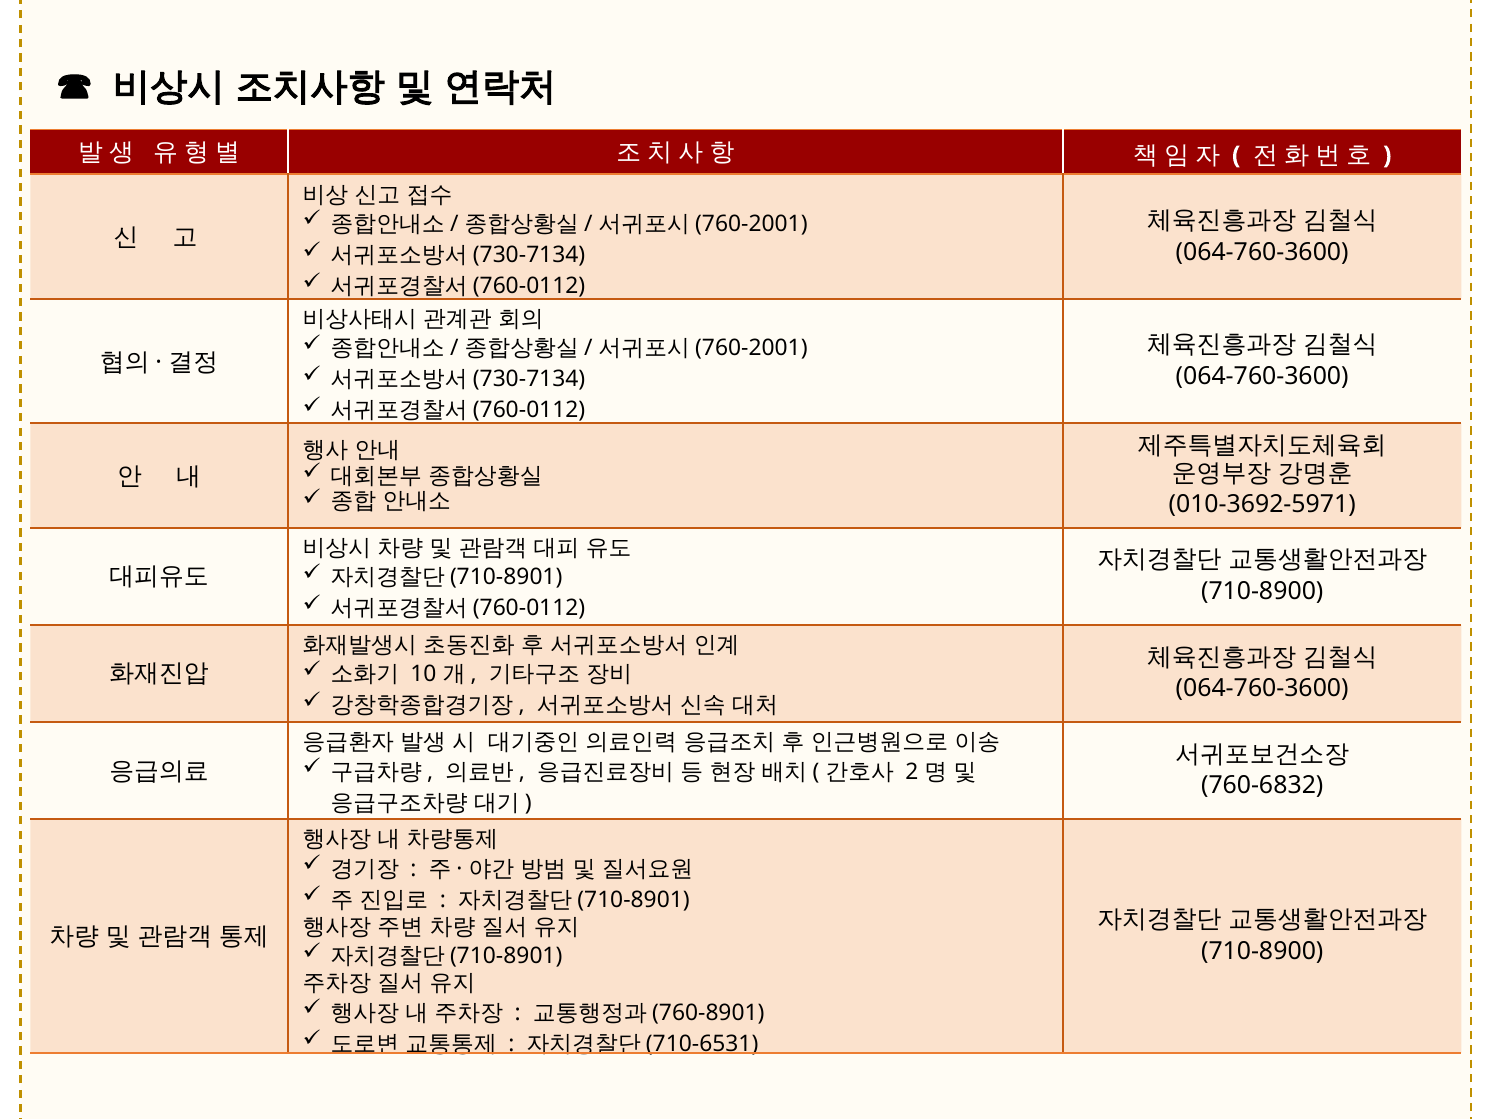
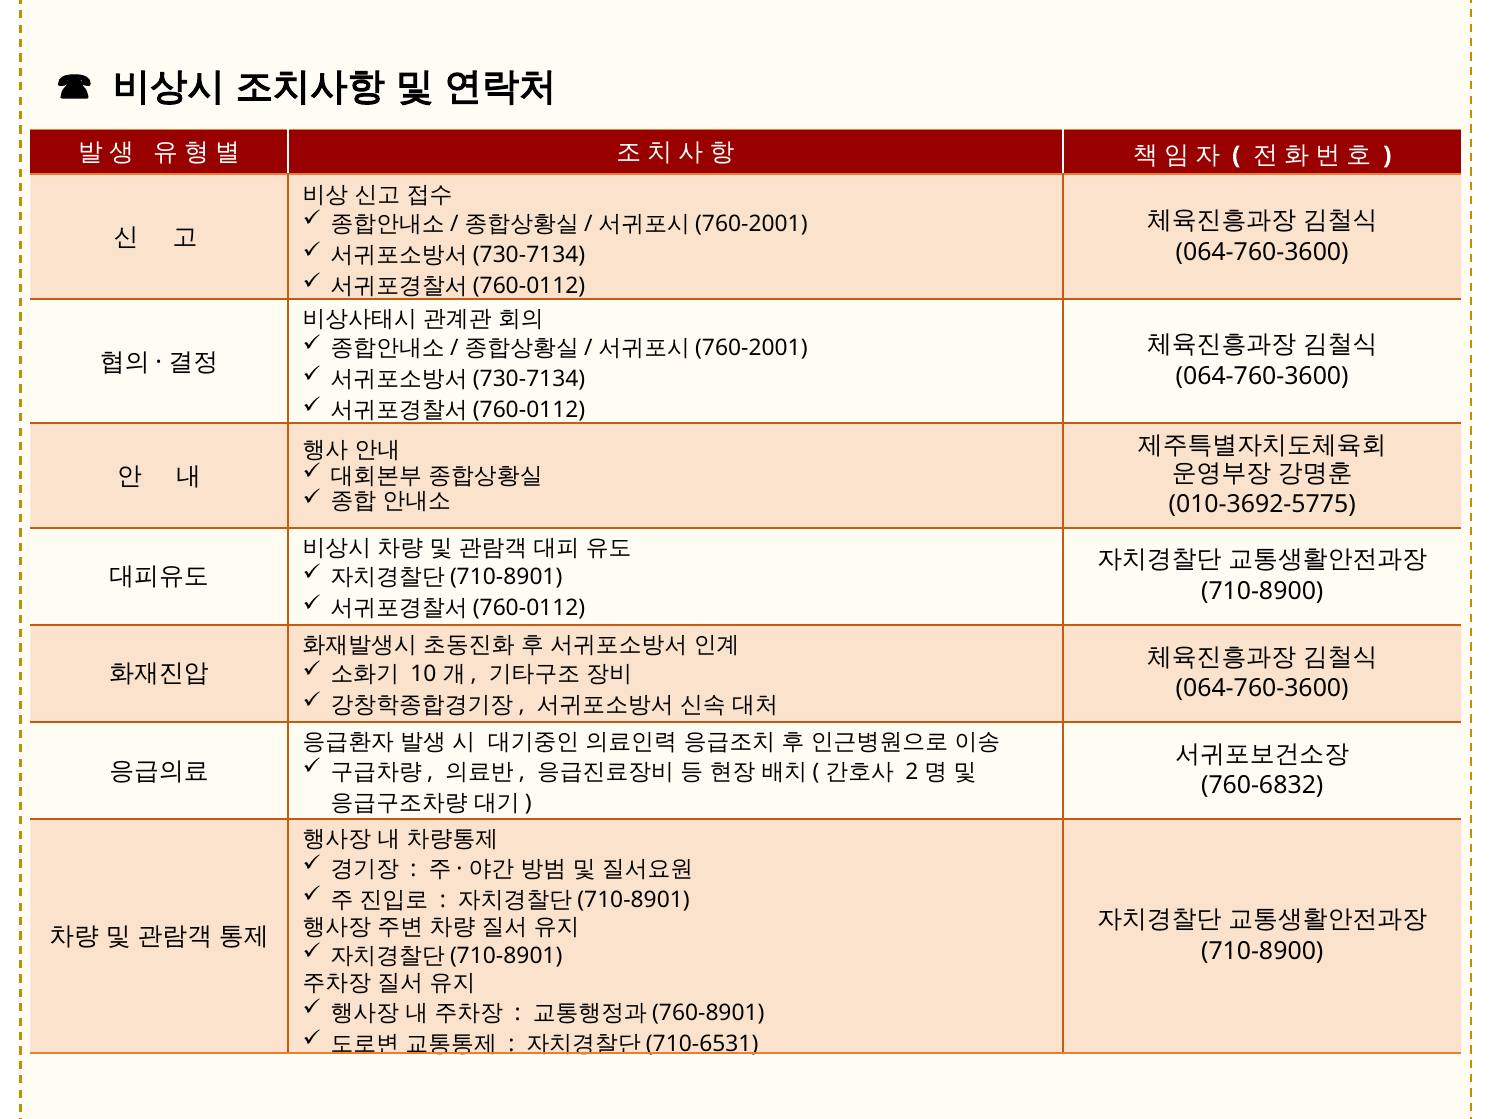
010-3692-5971: 010-3692-5971 -> 010-3692-5775 (1262, 505)
